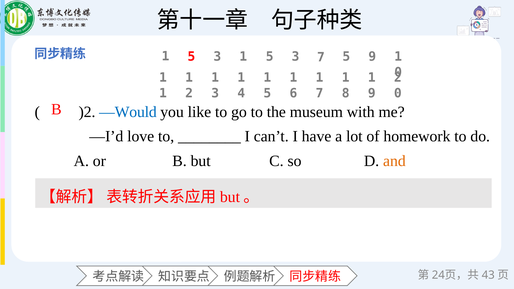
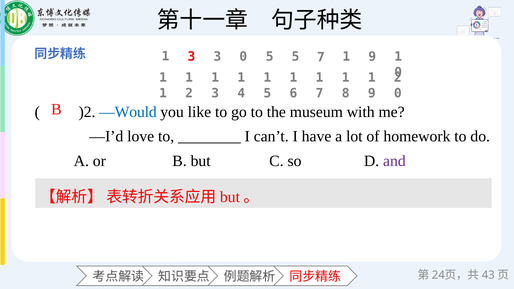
5: 5 -> 3 (191, 57)
1: 1 -> 0 (243, 57)
3: 3 -> 5 (296, 57)
5: 5 -> 1 (346, 57)
and colour: orange -> purple (394, 161)
